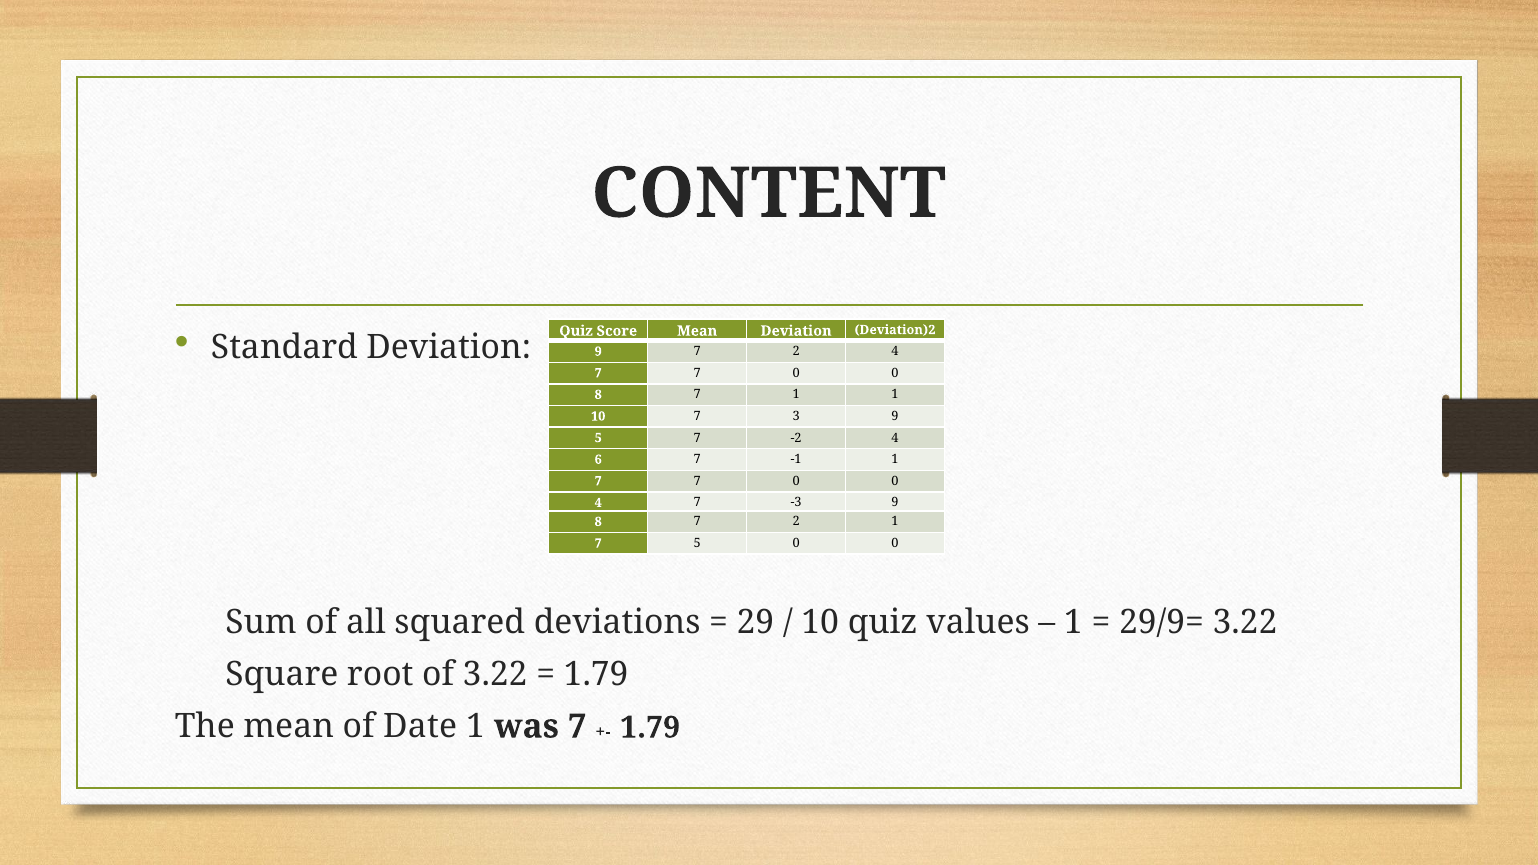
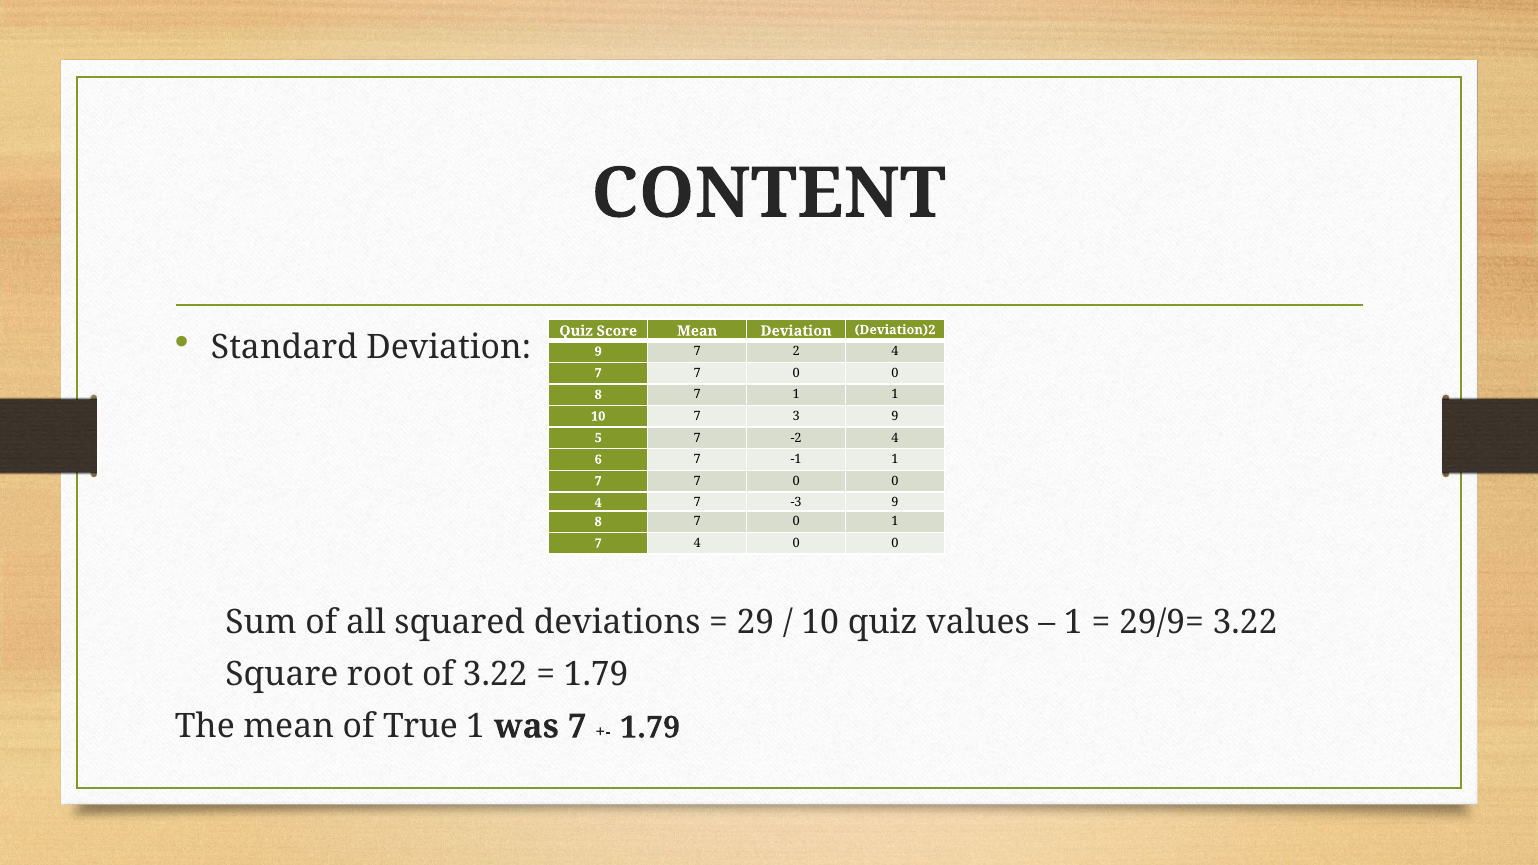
8 7 2: 2 -> 0 (796, 522)
7 5: 5 -> 4 (697, 543)
Date: Date -> True (420, 727)
